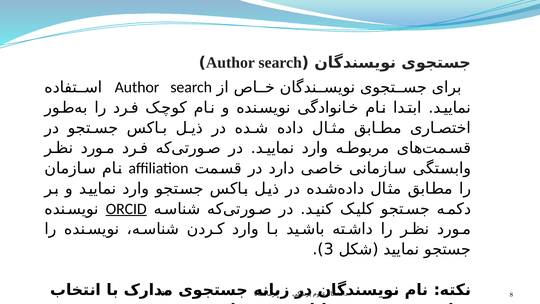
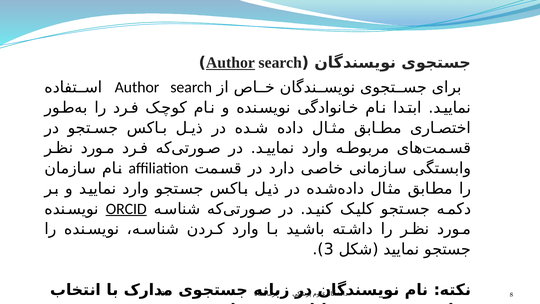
Author underline: none -> present (230, 63)
